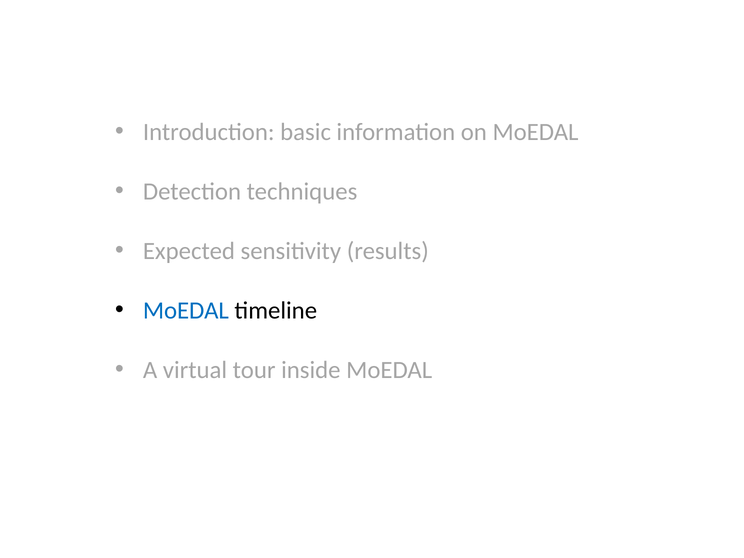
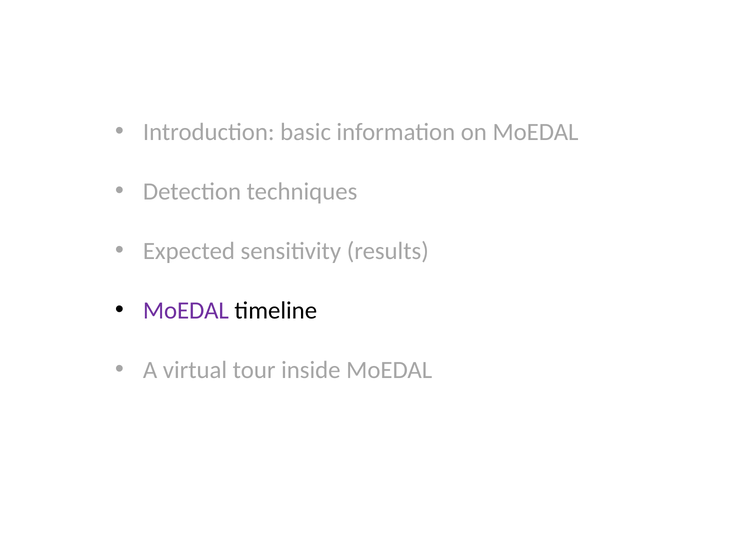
MoEDAL colour: blue -> purple (186, 310)
